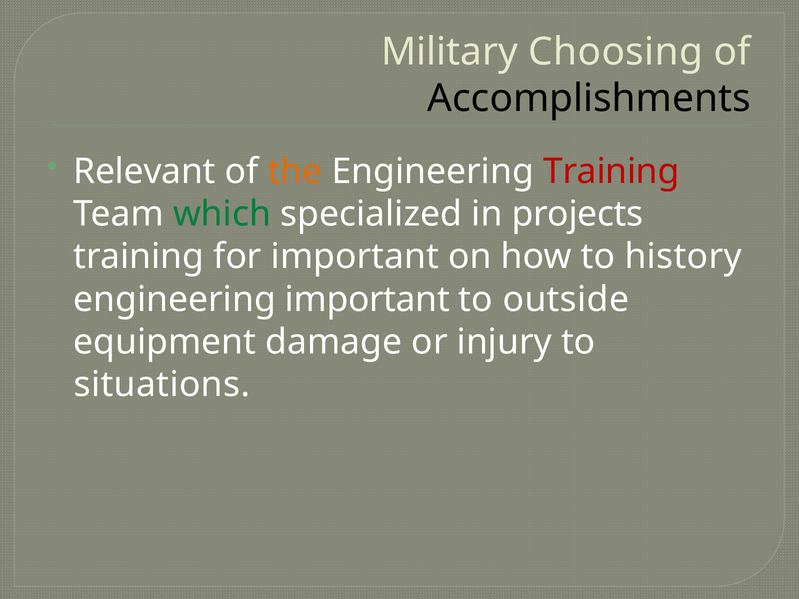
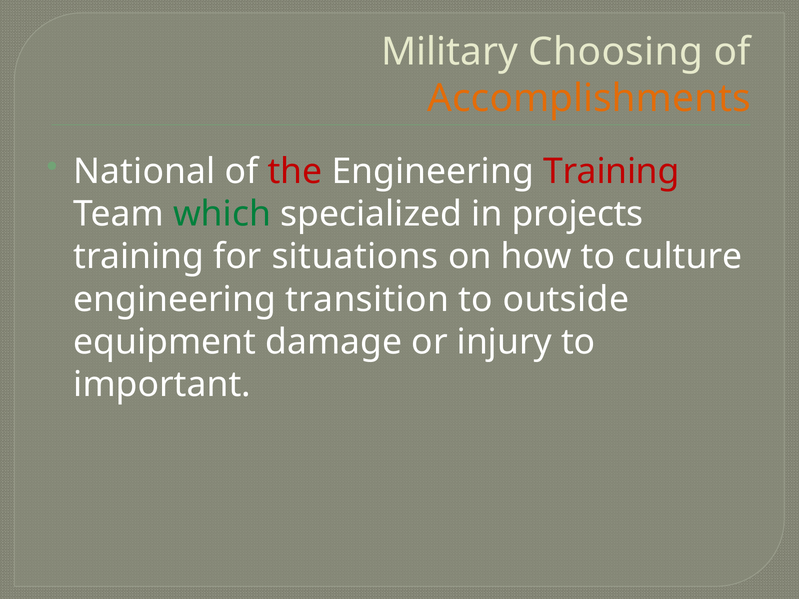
Accomplishments colour: black -> orange (589, 99)
Relevant: Relevant -> National (144, 172)
the colour: orange -> red (295, 172)
for important: important -> situations (355, 257)
history: history -> culture (683, 257)
engineering important: important -> transition (367, 299)
situations: situations -> important (162, 385)
